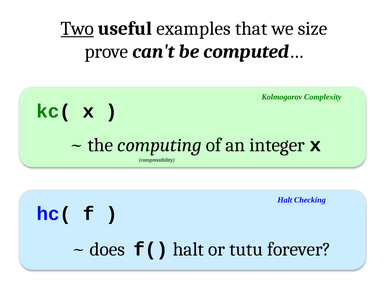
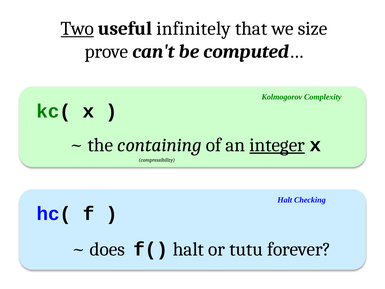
examples: examples -> infinitely (194, 28)
computing: computing -> containing (159, 145)
integer underline: none -> present (277, 145)
